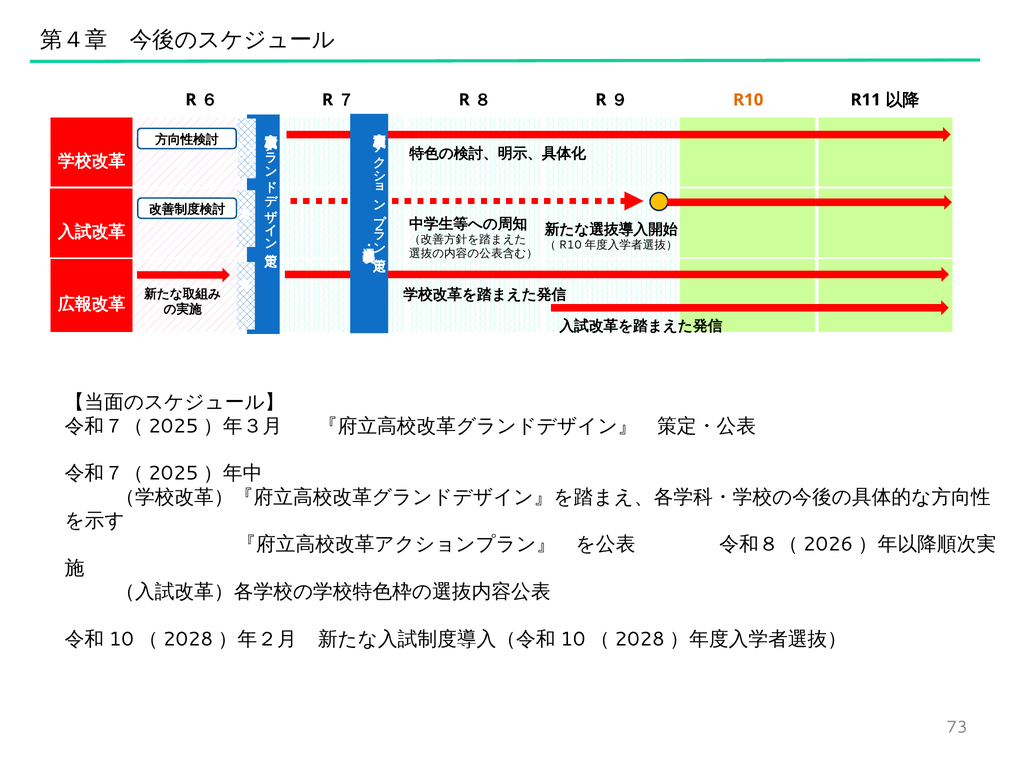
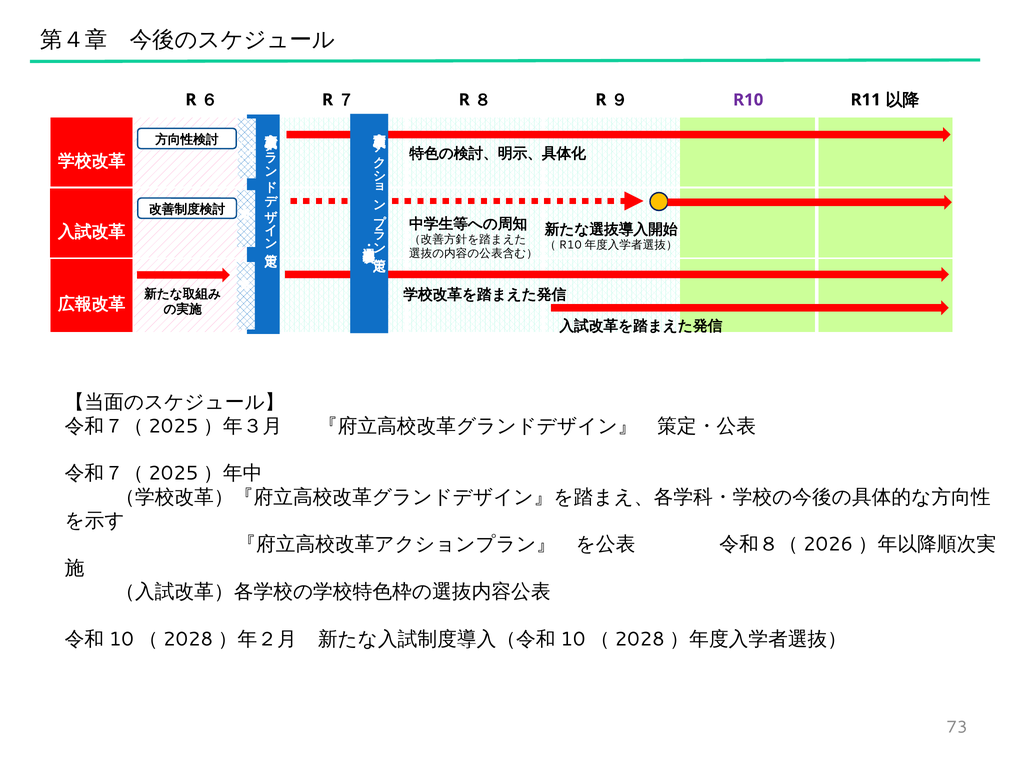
R10 colour: orange -> purple (748, 100)
